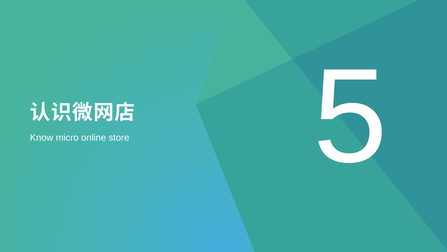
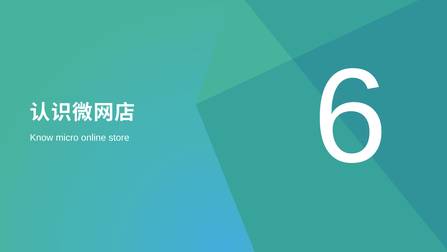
5: 5 -> 6 (350, 117)
